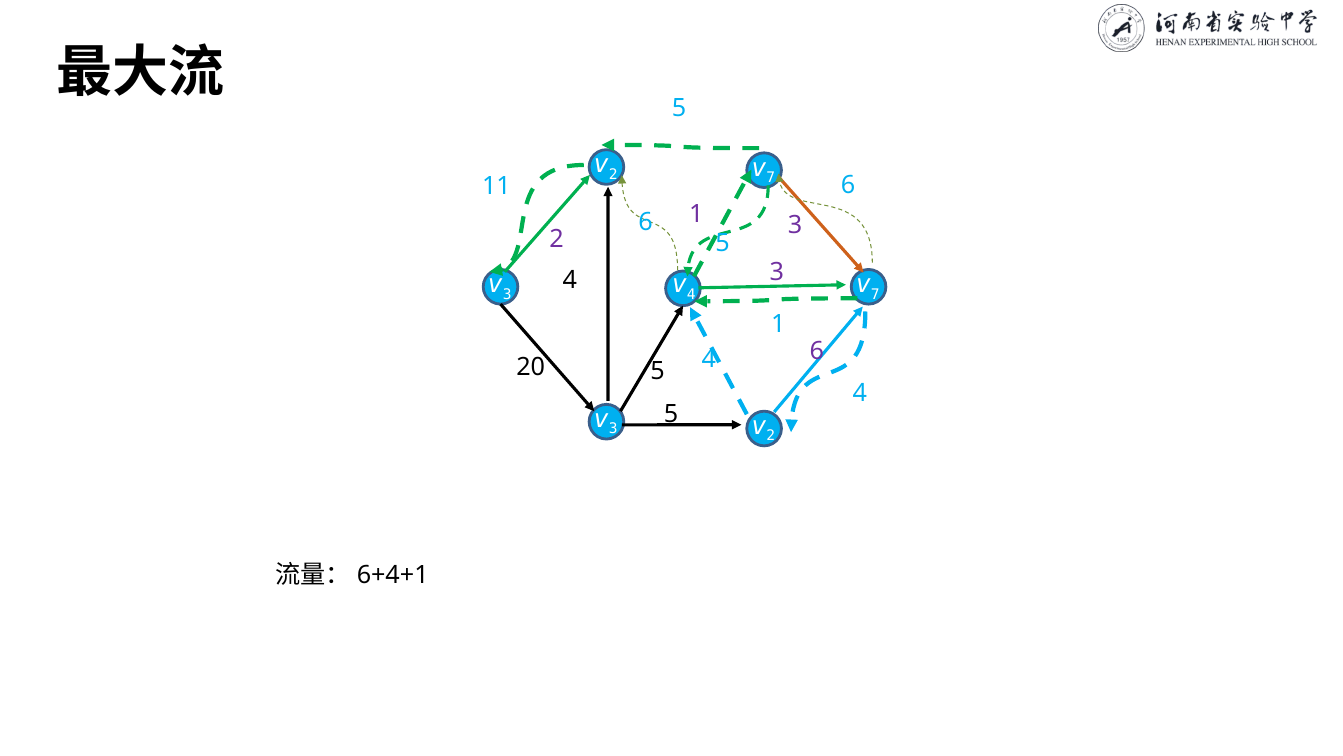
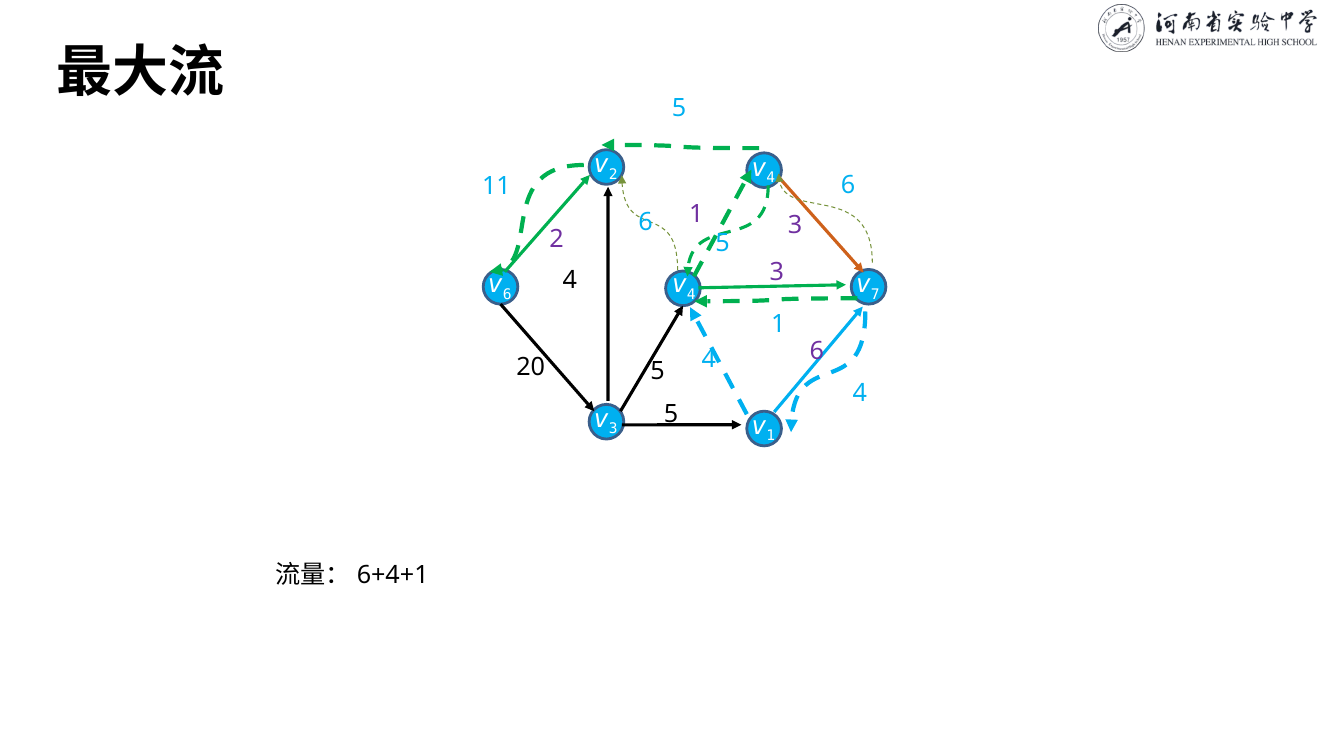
7: 7 -> 4 (771, 178)
3: 3 -> 6 (507, 294)
2: 2 -> 1 (771, 436)
